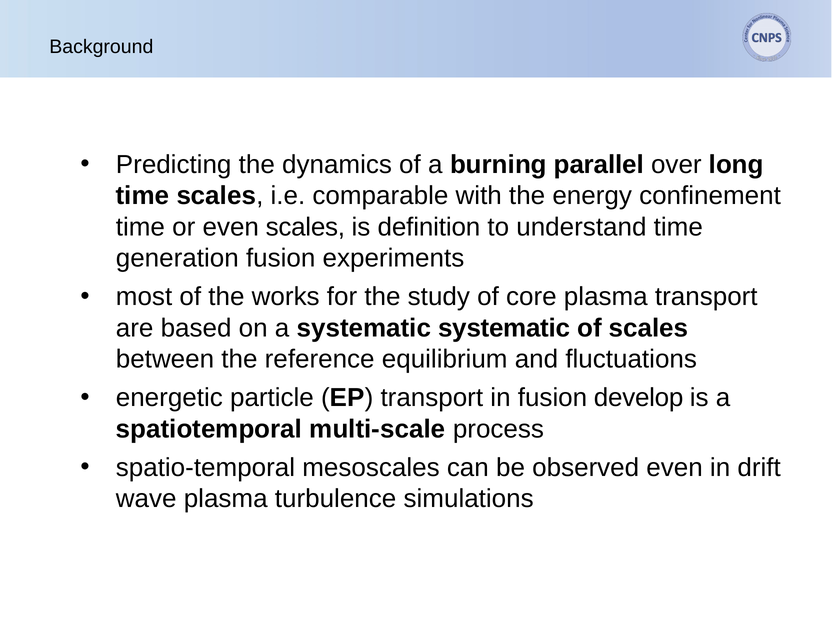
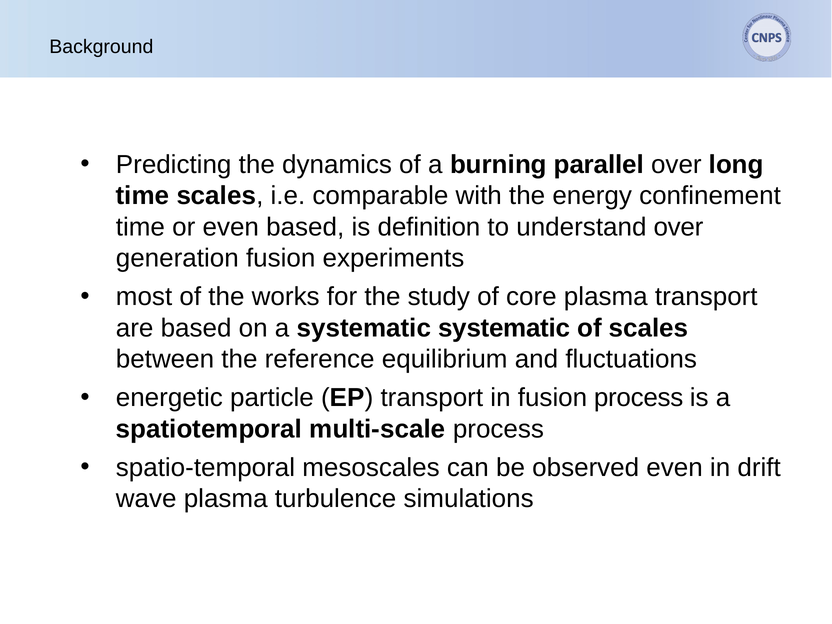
even scales: scales -> based (305, 227)
understand time: time -> over (678, 227)
fusion develop: develop -> process (639, 398)
